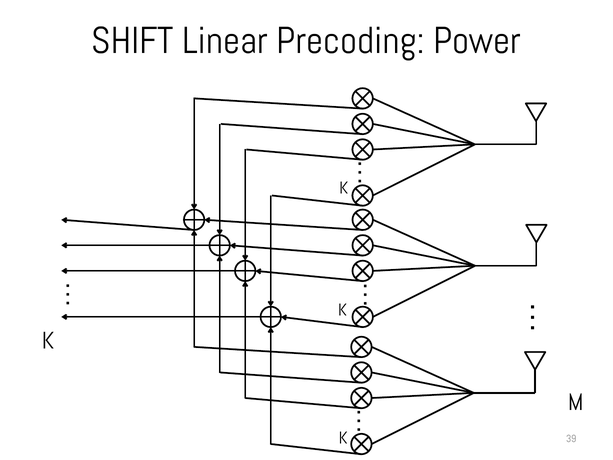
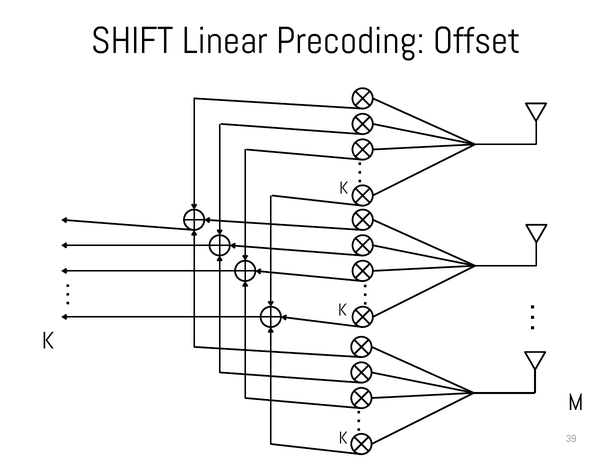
Power: Power -> Offset (477, 41)
